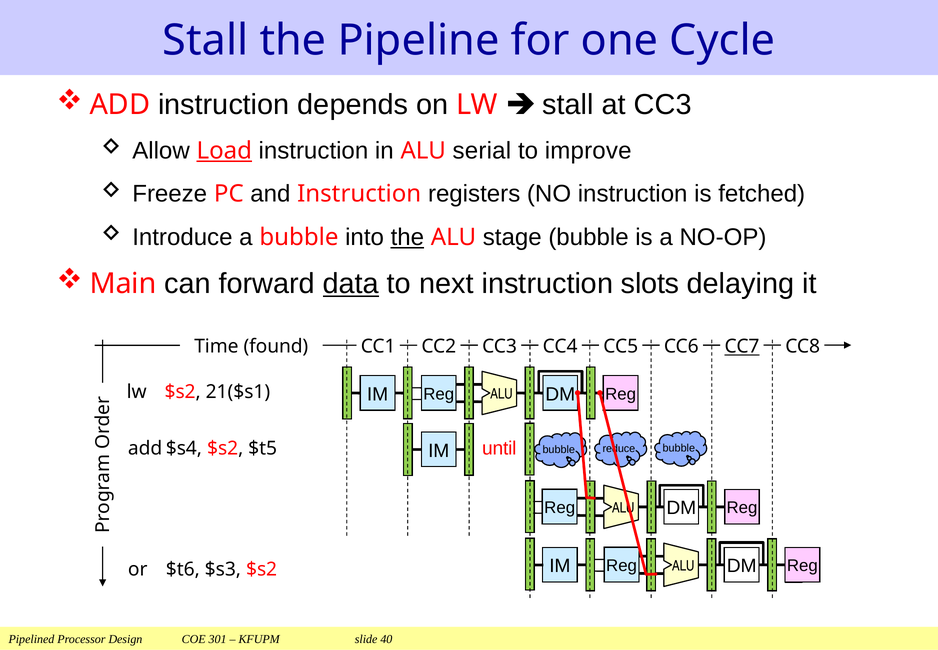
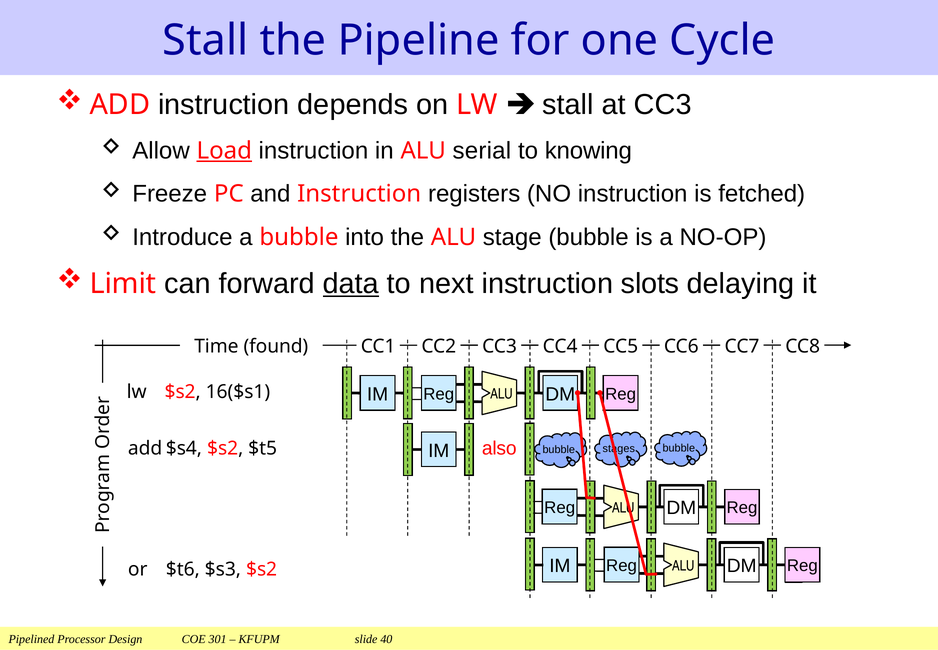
improve: improve -> knowing (588, 151)
the underline: present -> none (407, 237)
Main: Main -> Limit (123, 284)
CC7 underline: present -> none (742, 346)
21($s1: 21($s1 -> 16($s1 (238, 392)
until: until -> also (499, 448)
reduce: reduce -> stages (619, 448)
